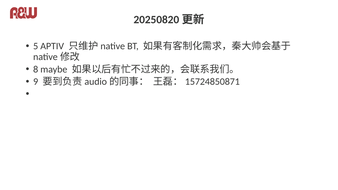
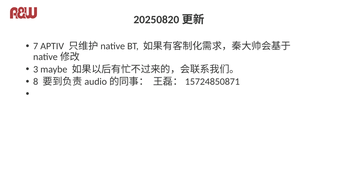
5: 5 -> 7 (36, 46)
8: 8 -> 3 (36, 69)
9: 9 -> 8 (36, 82)
